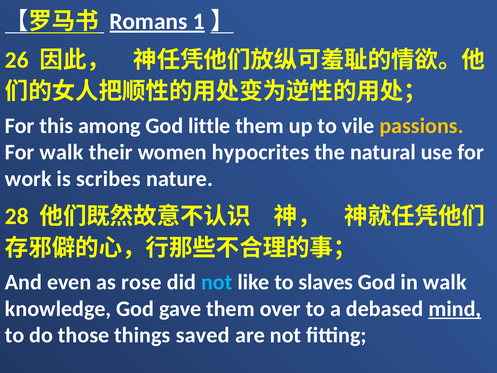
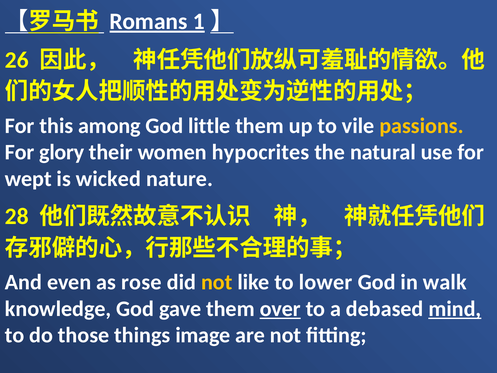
For walk: walk -> glory (62, 152)
work: work -> wept (28, 179)
scribes: scribes -> wicked (108, 179)
not colour: light blue -> yellow (217, 282)
slaves: slaves -> lower (326, 282)
over underline: none -> present (280, 309)
saved: saved -> image (203, 335)
